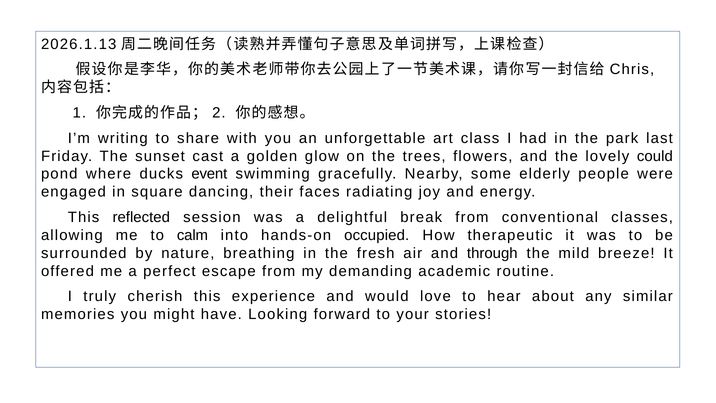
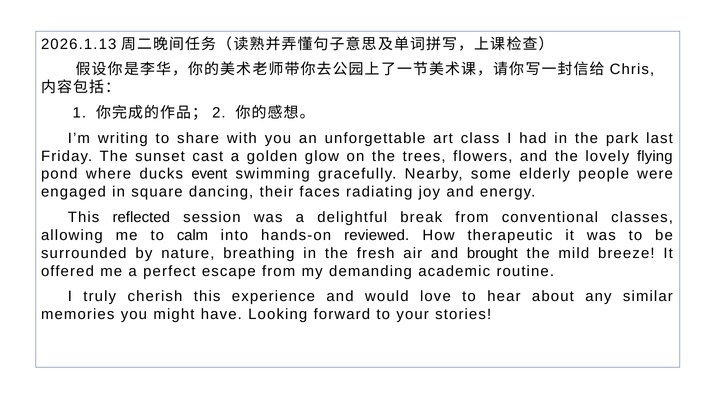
could: could -> flying (655, 156)
occupied: occupied -> reviewed (377, 235)
through: through -> brought (492, 253)
